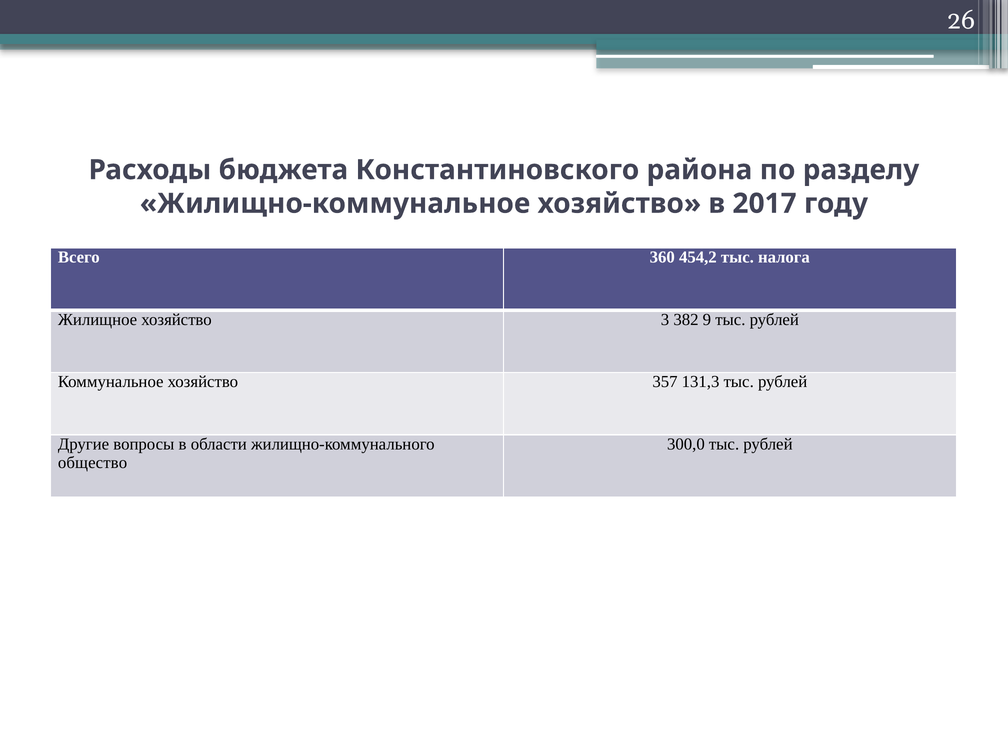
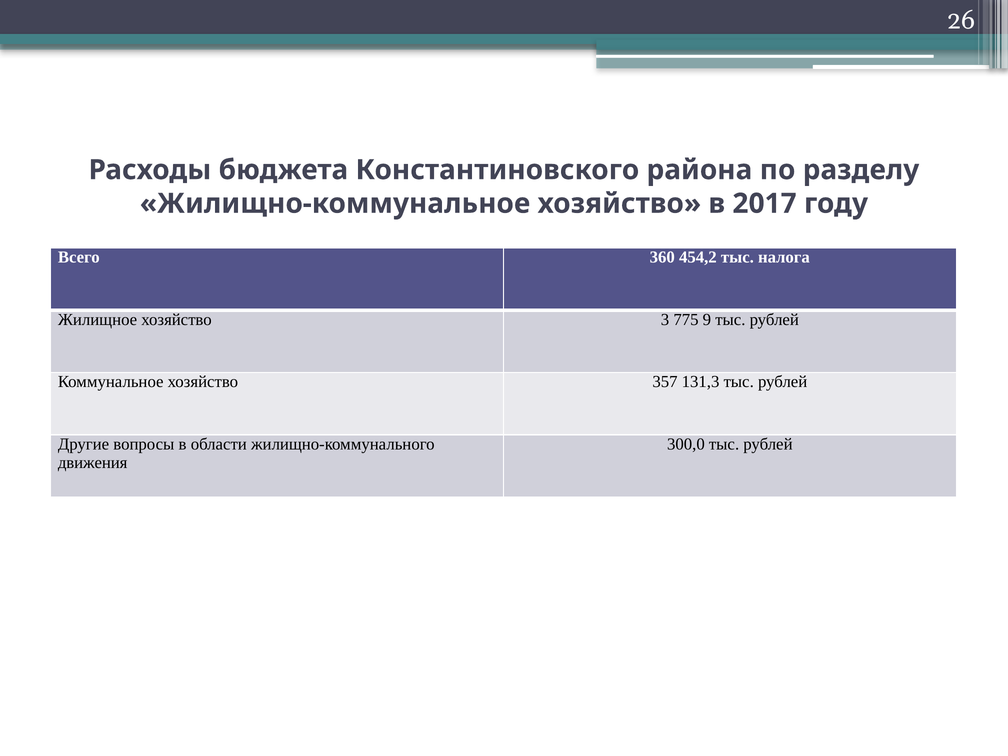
382: 382 -> 775 (686, 320)
общество: общество -> движения (93, 463)
